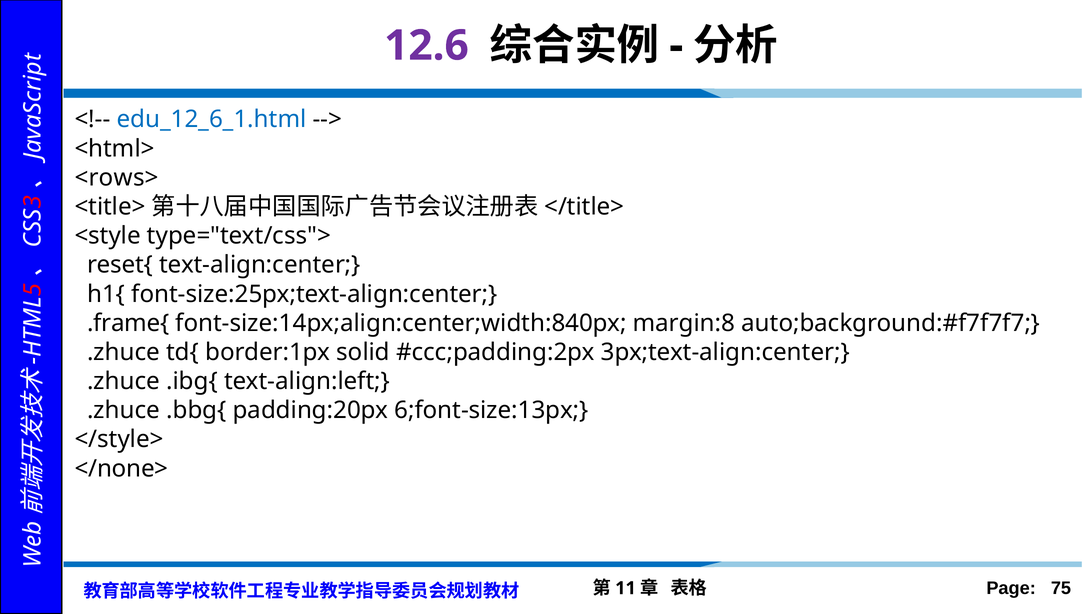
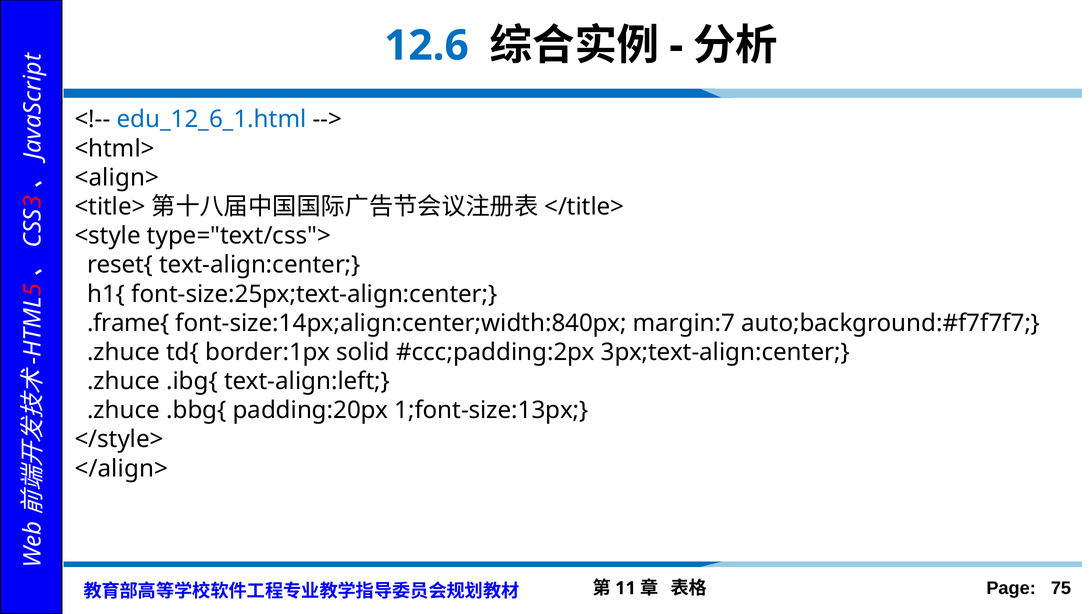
12.6 colour: purple -> blue (426, 46)
<rows>: <rows> -> <align> (117, 178)
margin:8: margin:8 -> margin:7 (684, 323)
6;font-size:13px: 6;font-size:13px -> 1;font-size:13px (492, 410)
</none>: </none> -> </align> (121, 468)
